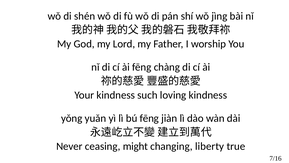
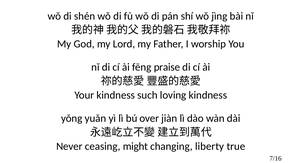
chàng: chàng -> praise (167, 67)
bú fēng: fēng -> over (149, 118)
